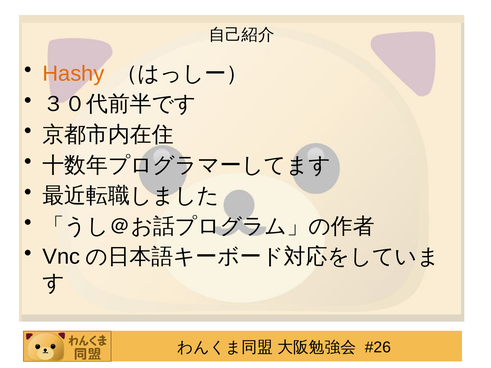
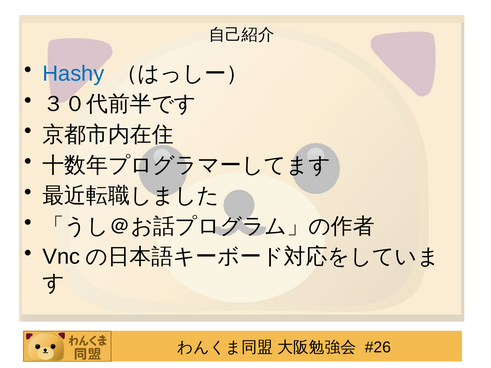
Hashy colour: orange -> blue (73, 74)
